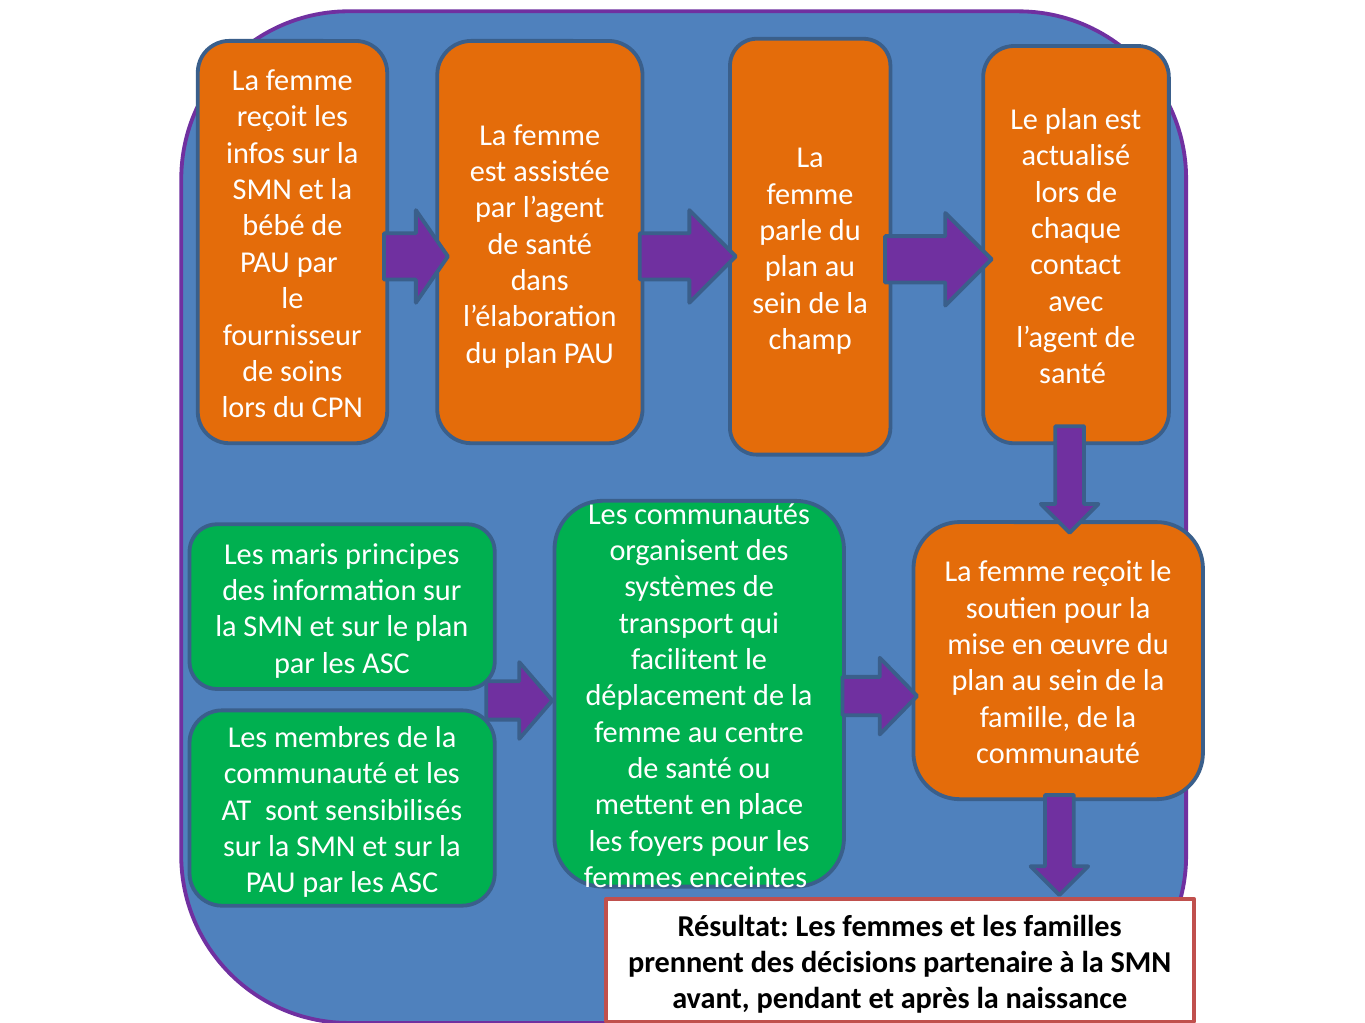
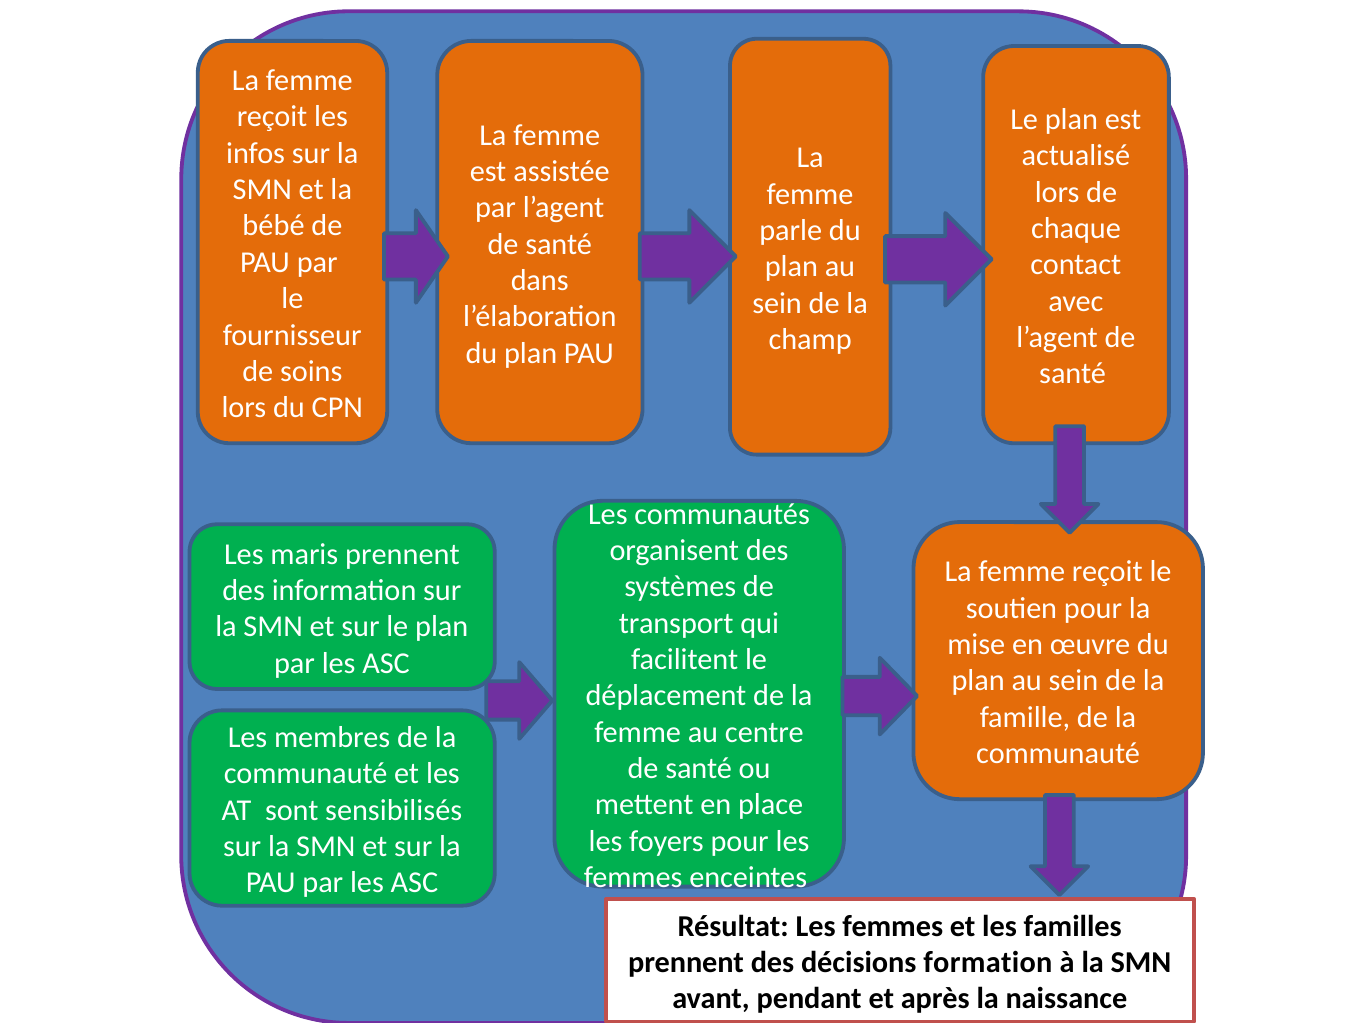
maris principes: principes -> prennent (402, 555)
partenaire: partenaire -> formation (988, 963)
